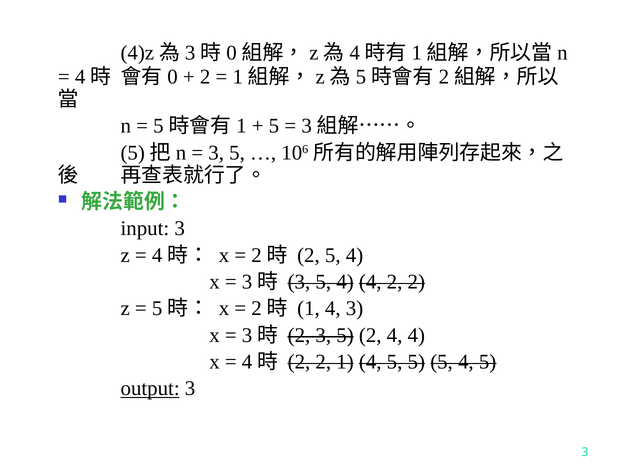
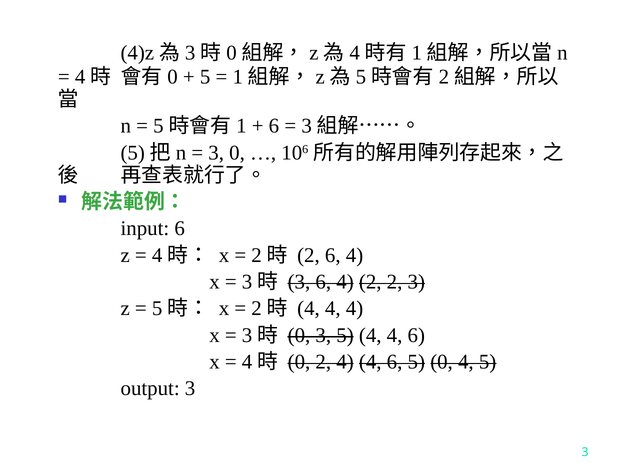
2: 2 -> 5 (205, 77)
5: 5 -> 6 (274, 126)
5: 5 -> 0 (237, 153)
input 3: 3 -> 6 (180, 229)
2 5: 5 -> 6 (333, 255)
5: 5 -> 6 (323, 282)
4: 4 -> 2 (370, 282)
2: 2 -> 3 (416, 282)
1: 1 -> 4 (309, 309)
3: 3 -> 4 (355, 309)
2: 2 -> 0 (299, 336)
5 2: 2 -> 4 (370, 336)
4: 4 -> 6 (416, 336)
2: 2 -> 0 (299, 362)
2 1: 1 -> 4 (345, 362)
5: 5 -> 6 (395, 362)
5: 5 -> 0 (442, 362)
output underline: present -> none (150, 389)
